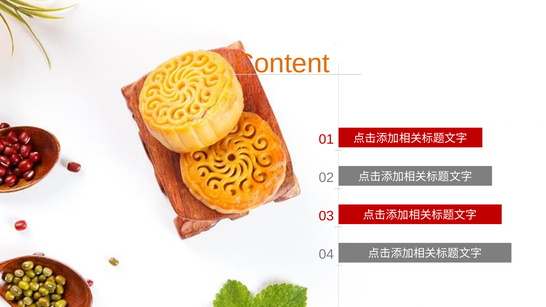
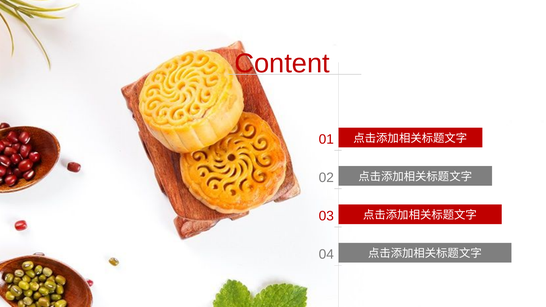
Content colour: orange -> red (282, 64)
